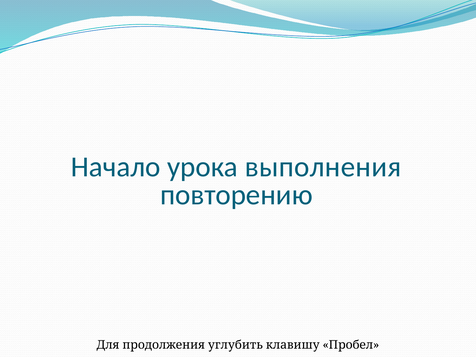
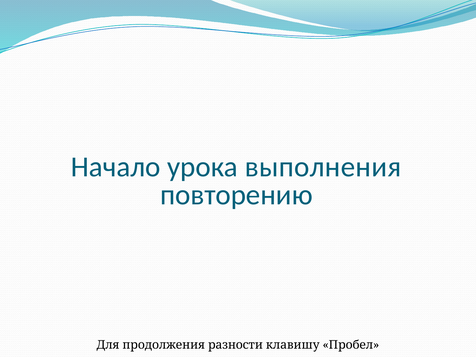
углубить: углубить -> разности (235, 345)
